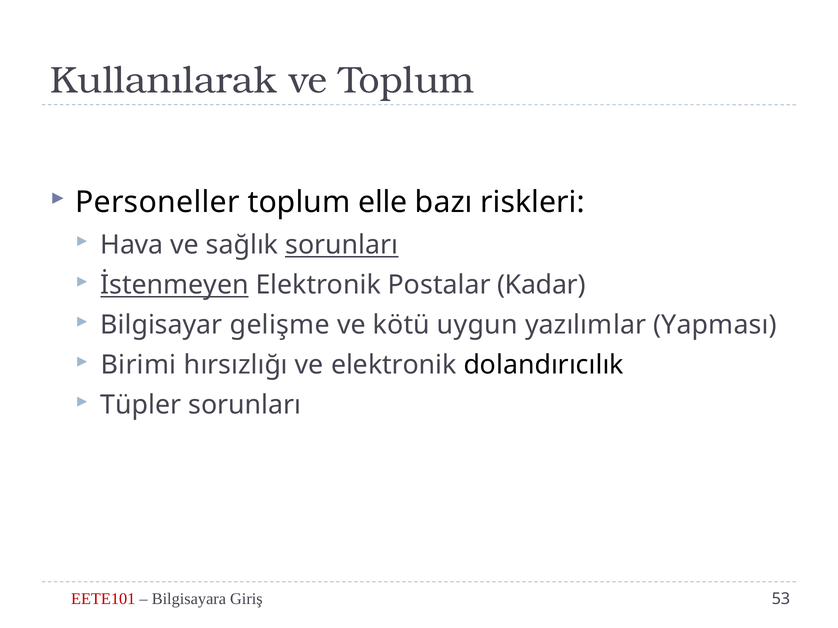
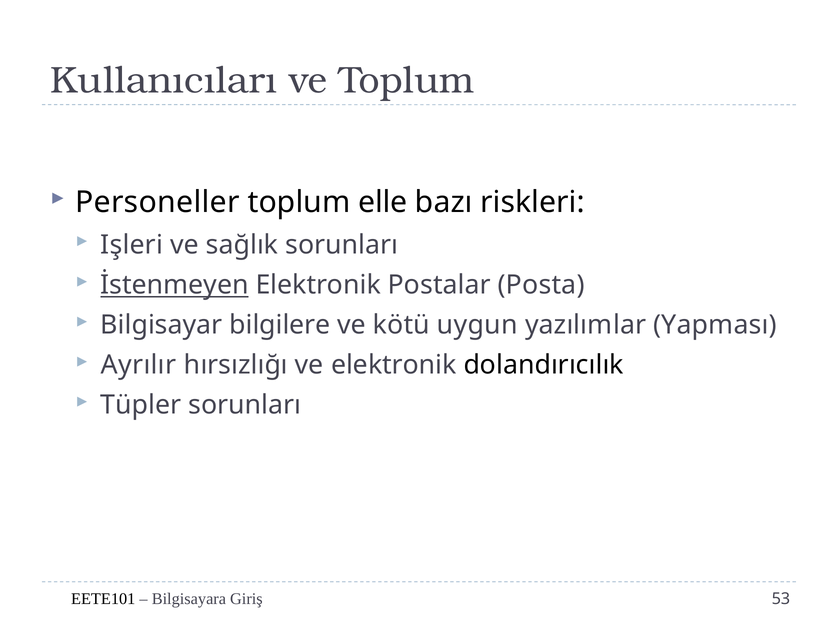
Kullanılarak: Kullanılarak -> Kullanıcıları (164, 81)
Hava: Hava -> Işleri (132, 245)
sorunları underline: present -> none (342, 245)
Kadar: Kadar -> Posta (541, 285)
gelişme: gelişme -> bilgilere (280, 325)
Birimi: Birimi -> Ayrılır (139, 365)
EETE101 colour: red -> black (103, 599)
